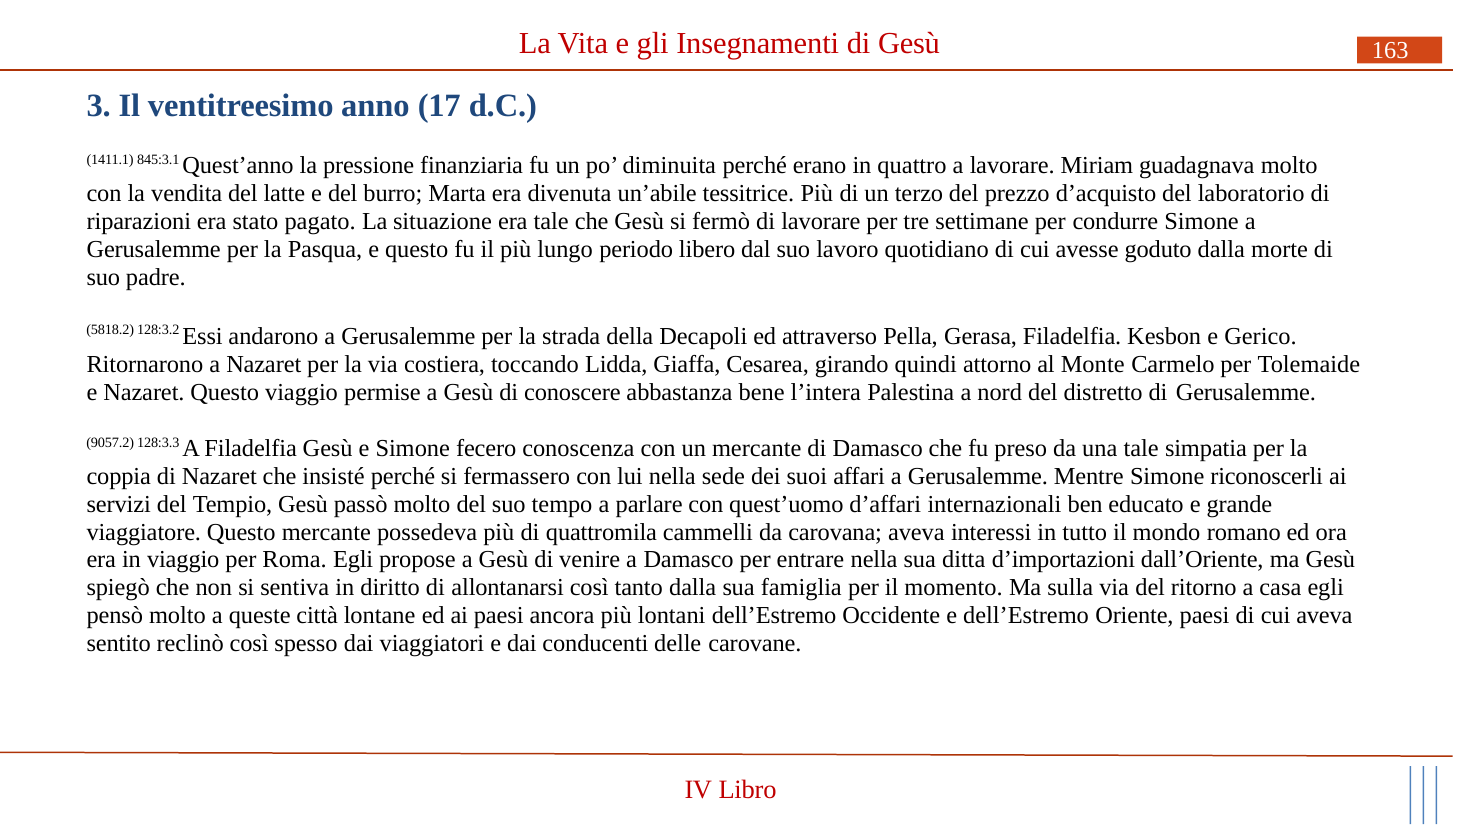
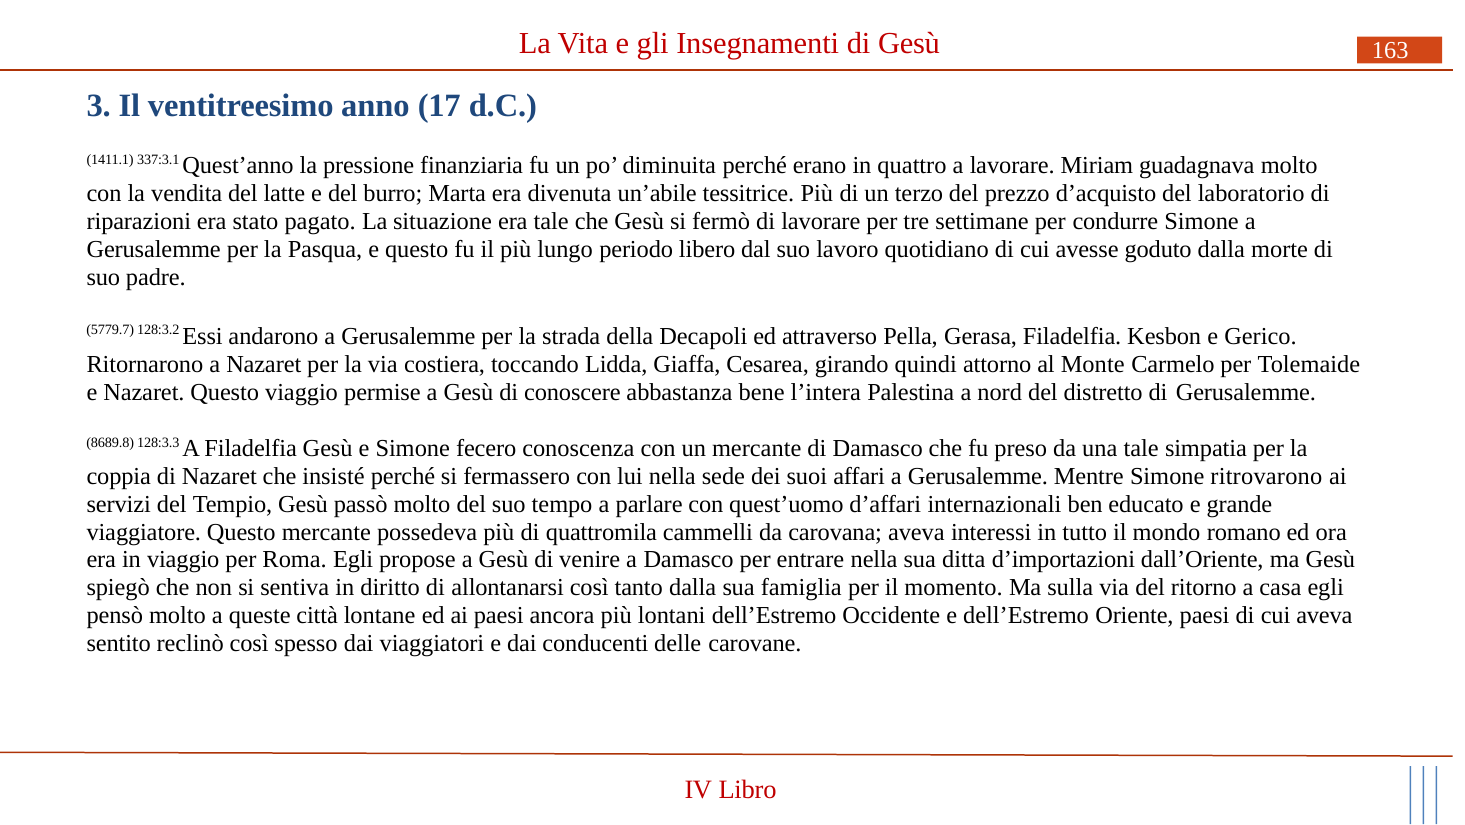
845:3.1: 845:3.1 -> 337:3.1 (158, 160)
5818.2: 5818.2 -> 5779.7 (110, 330)
9057.2: 9057.2 -> 8689.8 (110, 443)
riconoscerli: riconoscerli -> ritrovarono (1266, 476)
